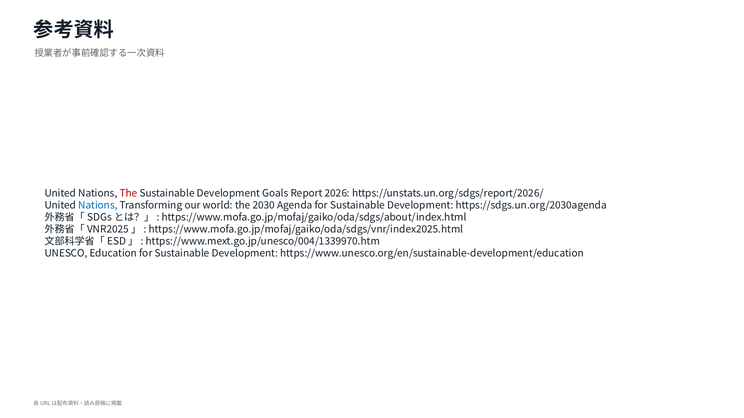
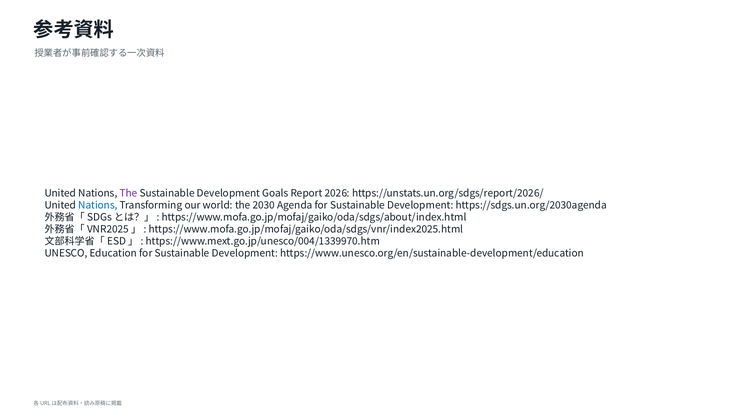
The colour: red -> purple (129, 194)
